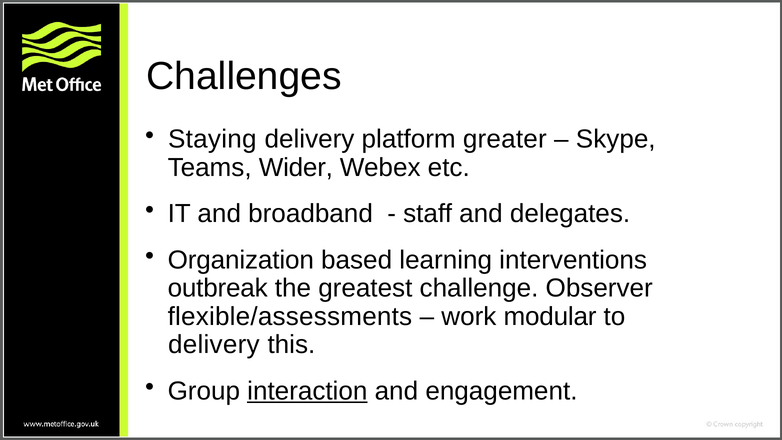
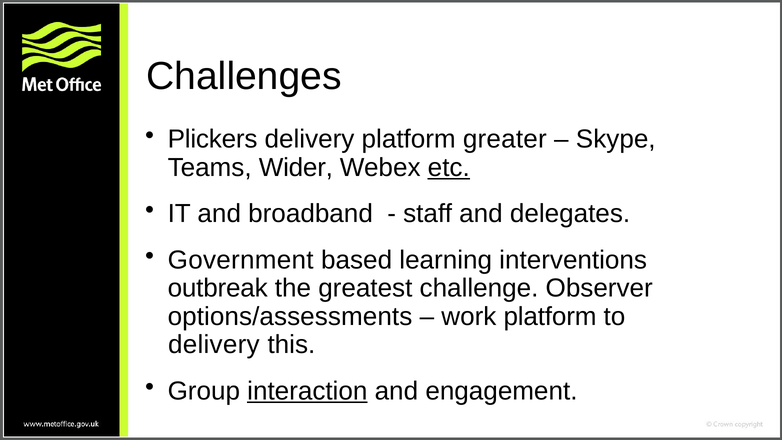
Staying: Staying -> Plickers (213, 139)
etc underline: none -> present (449, 167)
Organization: Organization -> Government (241, 260)
flexible/assessments: flexible/assessments -> options/assessments (290, 316)
work modular: modular -> platform (550, 316)
